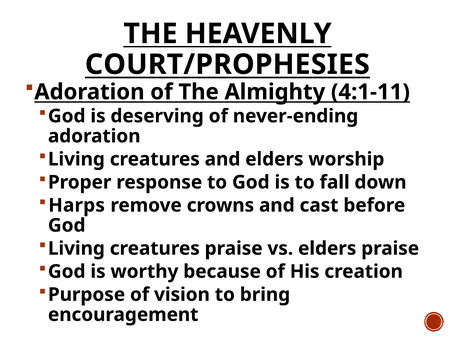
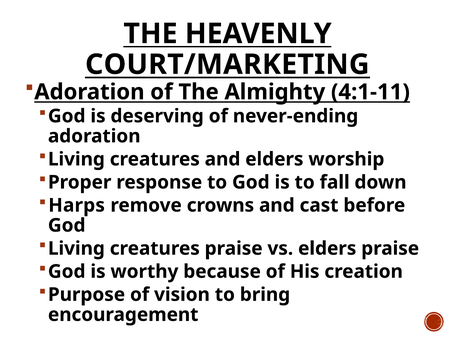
COURT/PROPHESIES: COURT/PROPHESIES -> COURT/MARKETING (227, 64)
